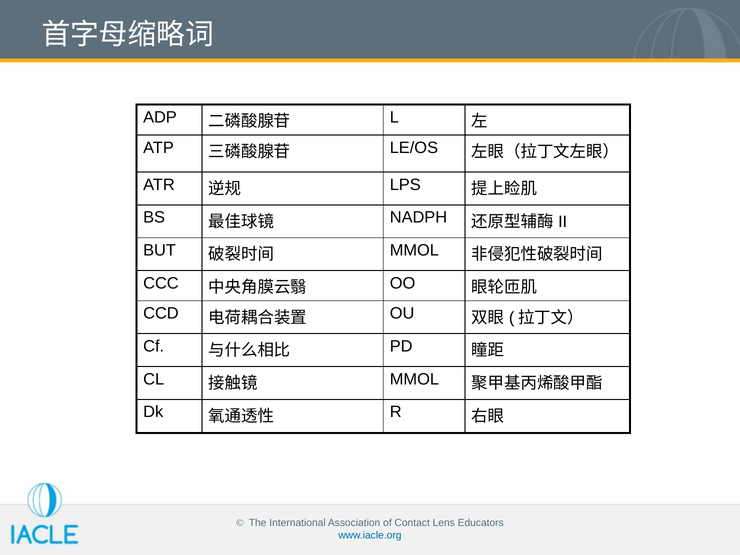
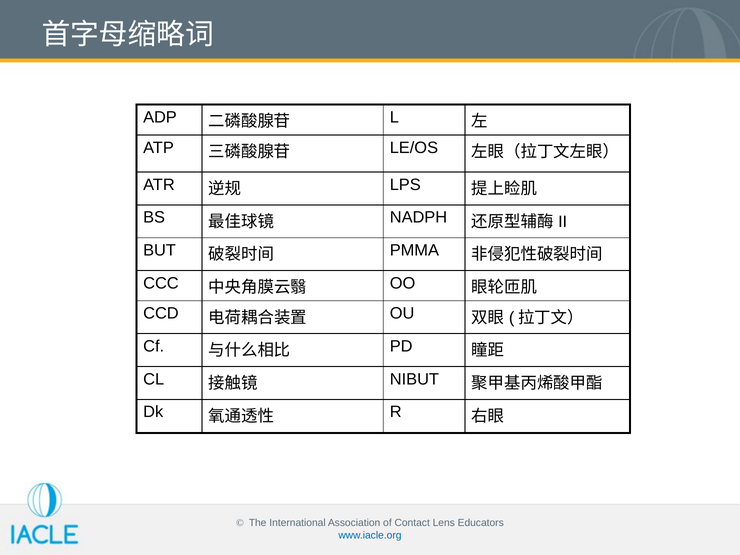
MMOL: MMOL -> PMMA (414, 250)
MMOL: MMOL -> NIBUT (414, 379)
